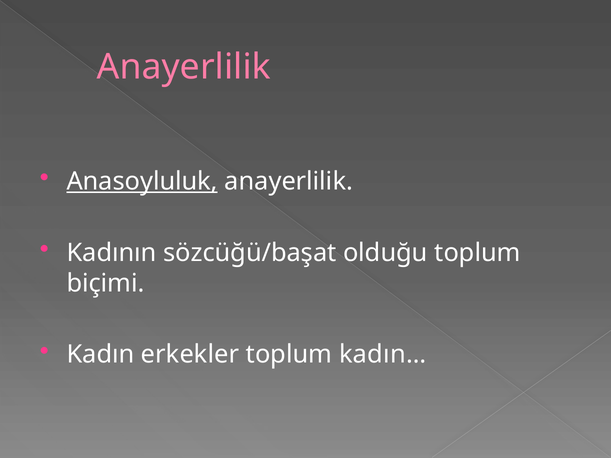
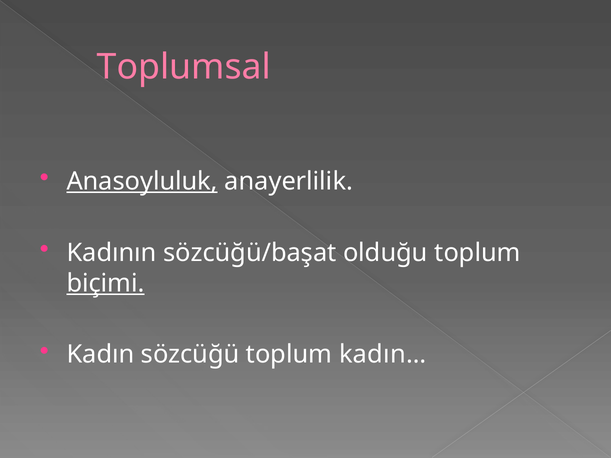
Anayerlilik: Anayerlilik -> Toplumsal (184, 67)
biçimi underline: none -> present (106, 283)
erkekler: erkekler -> sözcüğü (190, 355)
